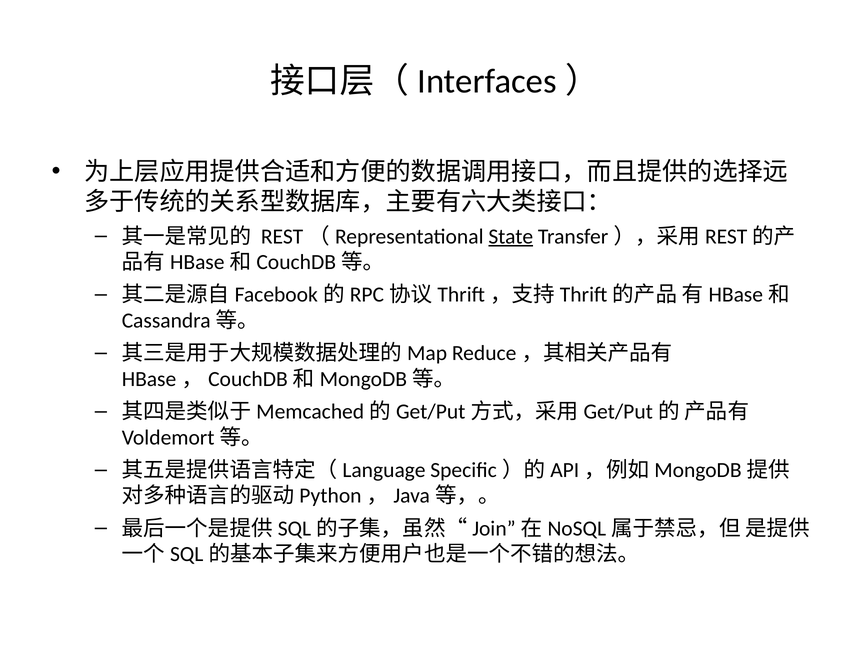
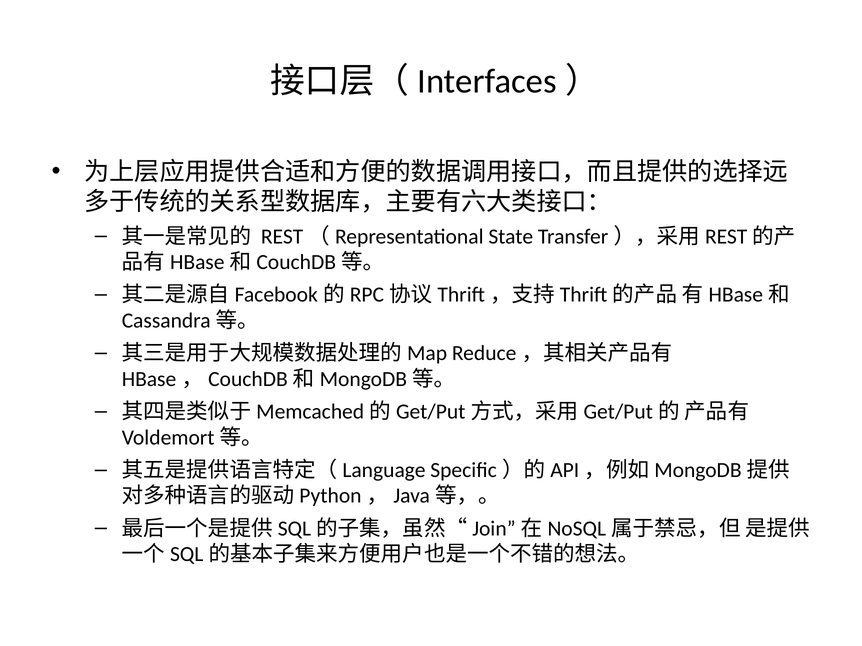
State underline: present -> none (511, 237)
